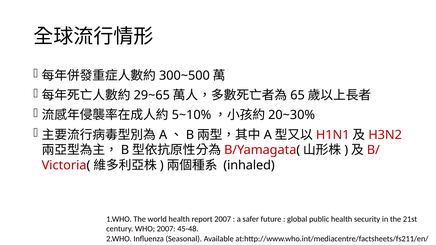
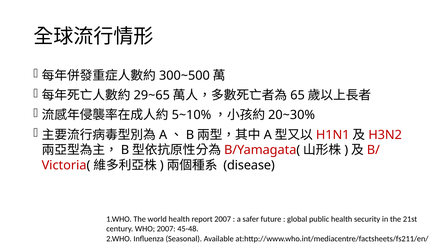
inhaled: inhaled -> disease (249, 166)
